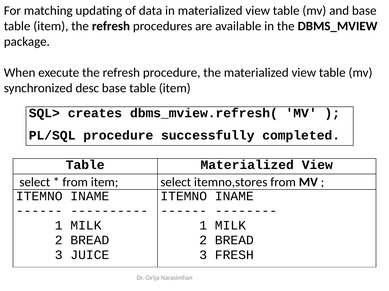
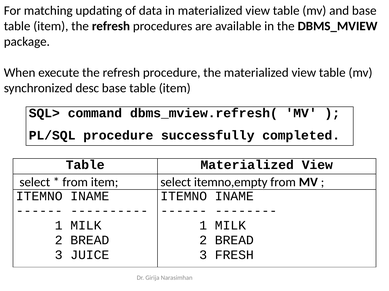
creates: creates -> command (95, 114)
itemno,stores: itemno,stores -> itemno,empty (231, 182)
